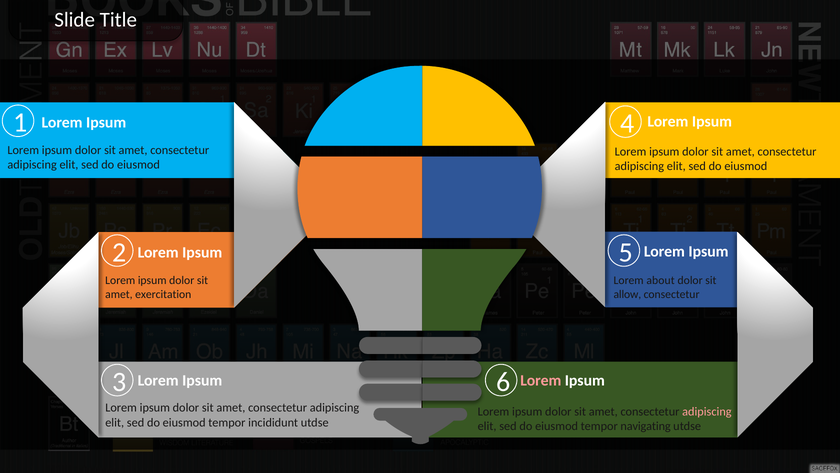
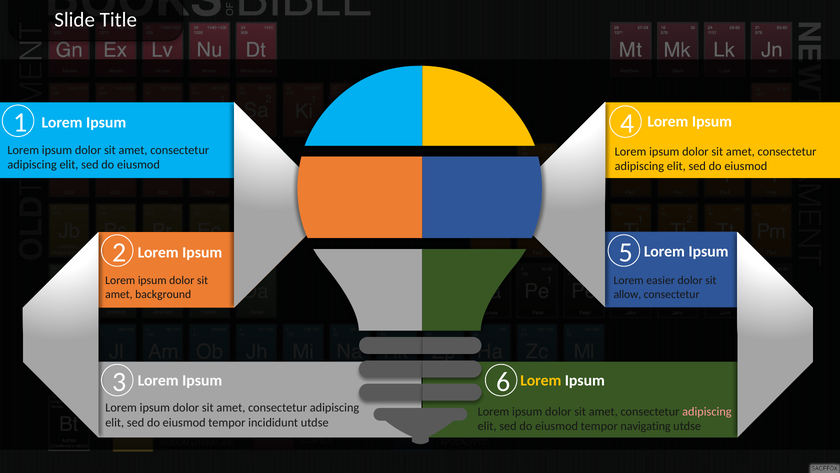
about: about -> easier (661, 280)
exercitation: exercitation -> background (163, 294)
Lorem colour: pink -> yellow (541, 380)
